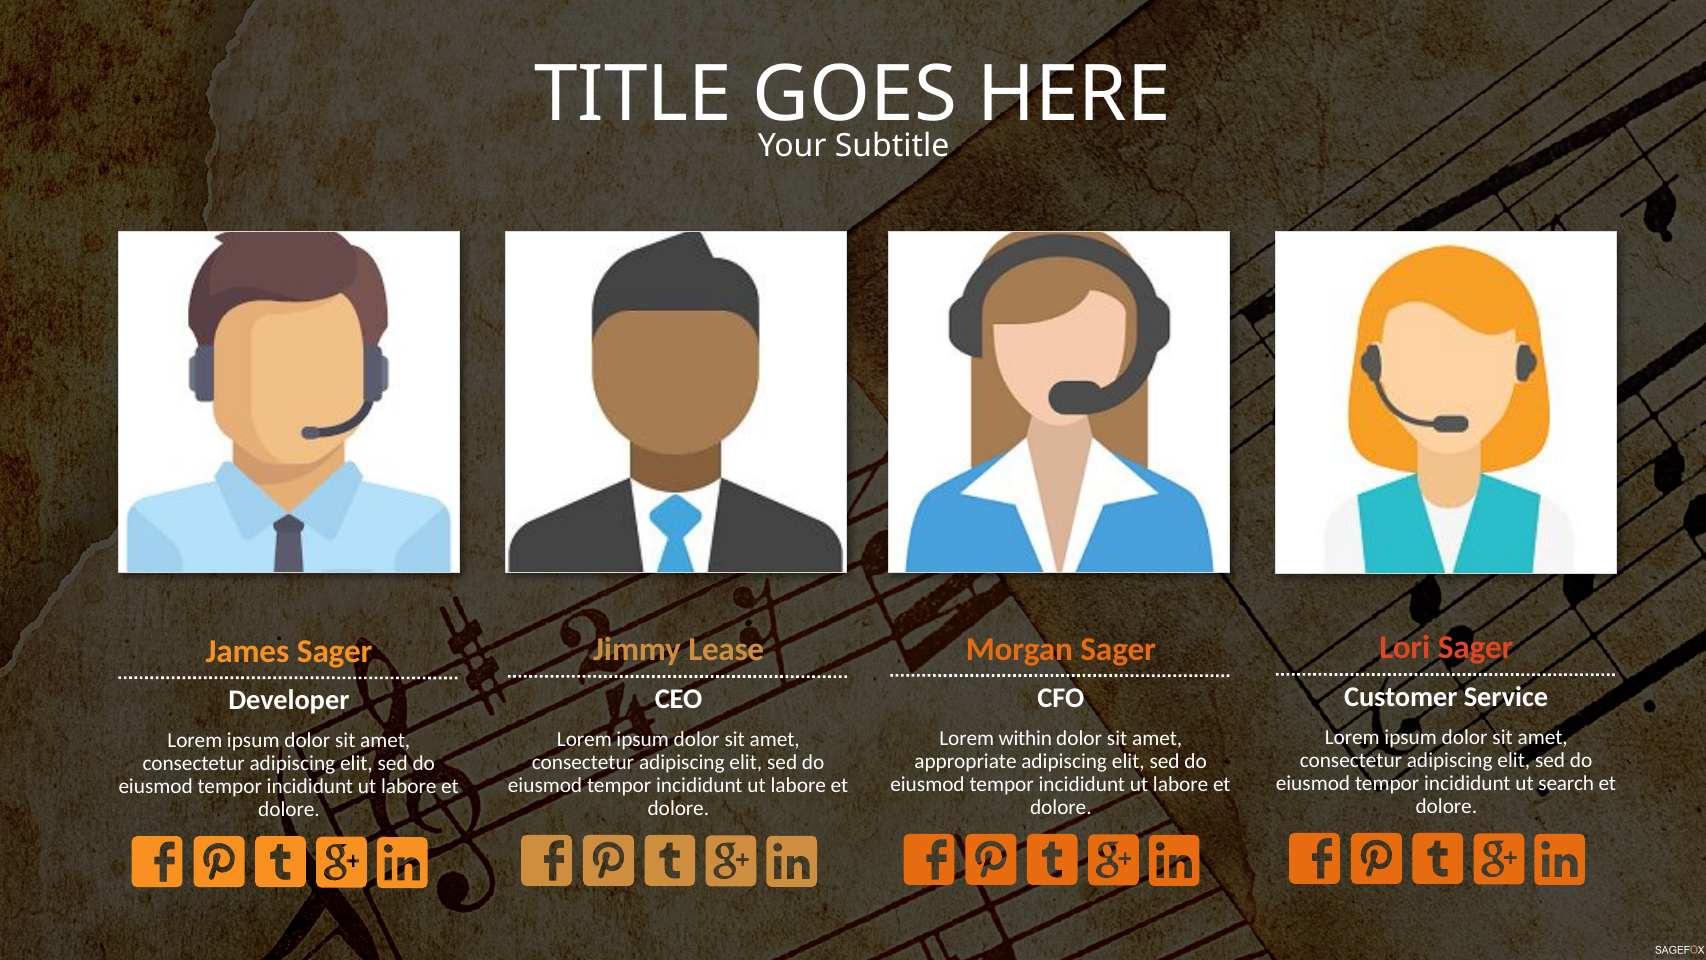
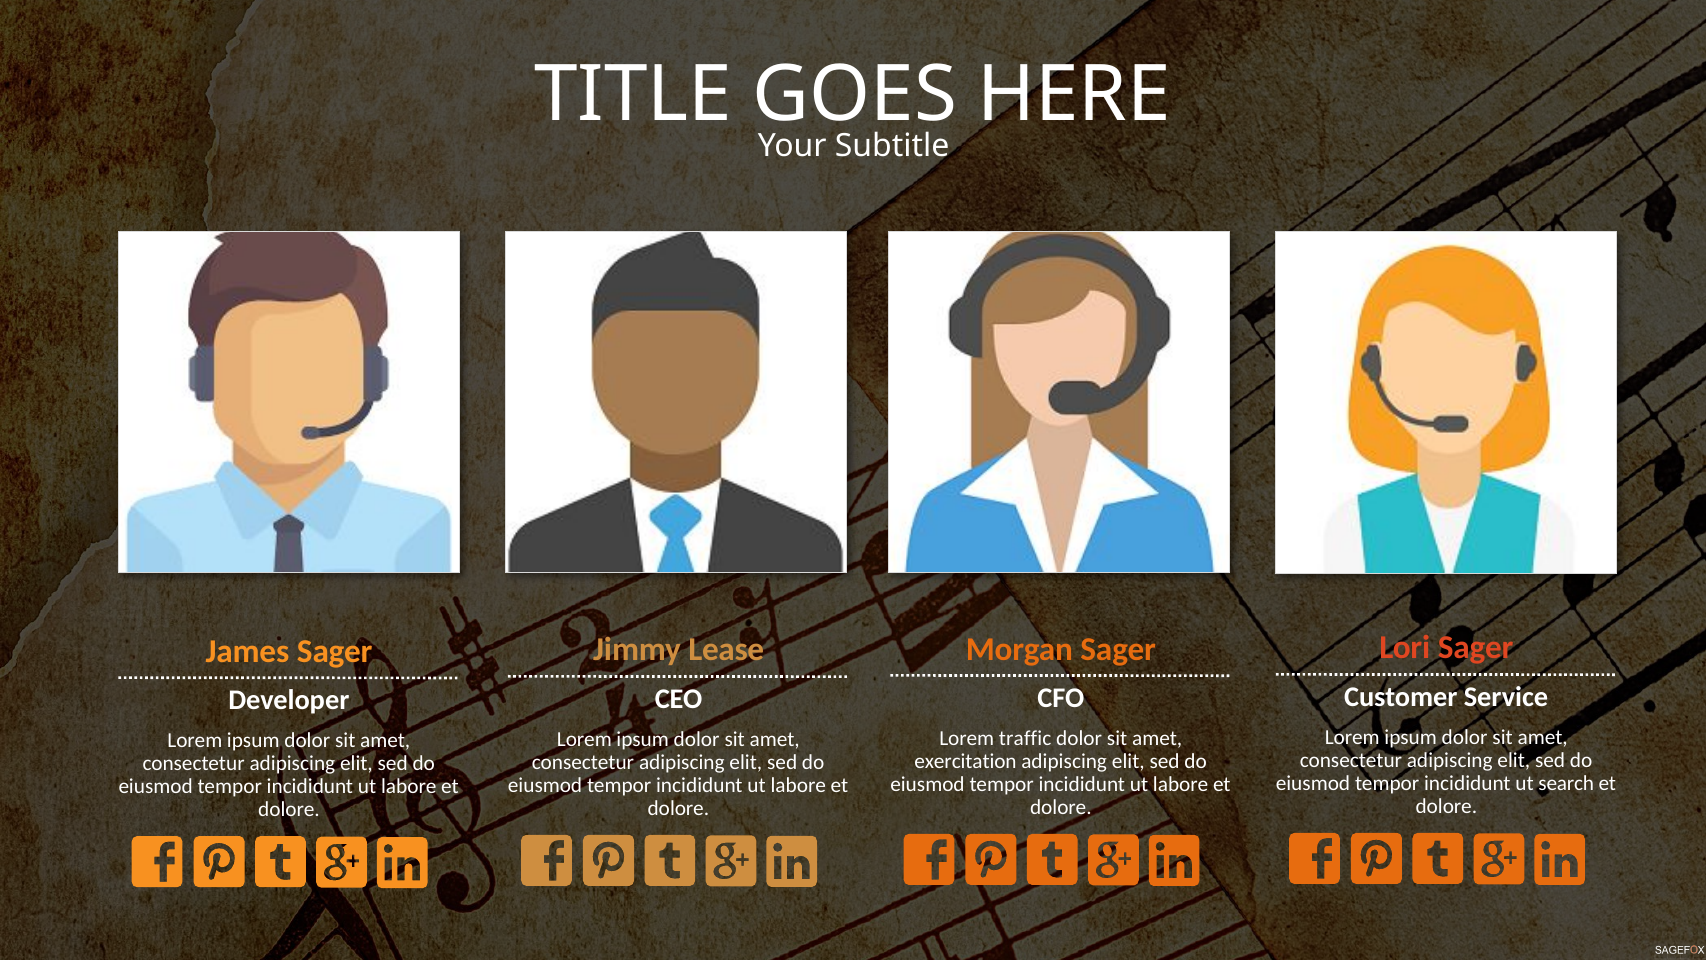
within: within -> traffic (1025, 738)
appropriate: appropriate -> exercitation (966, 761)
